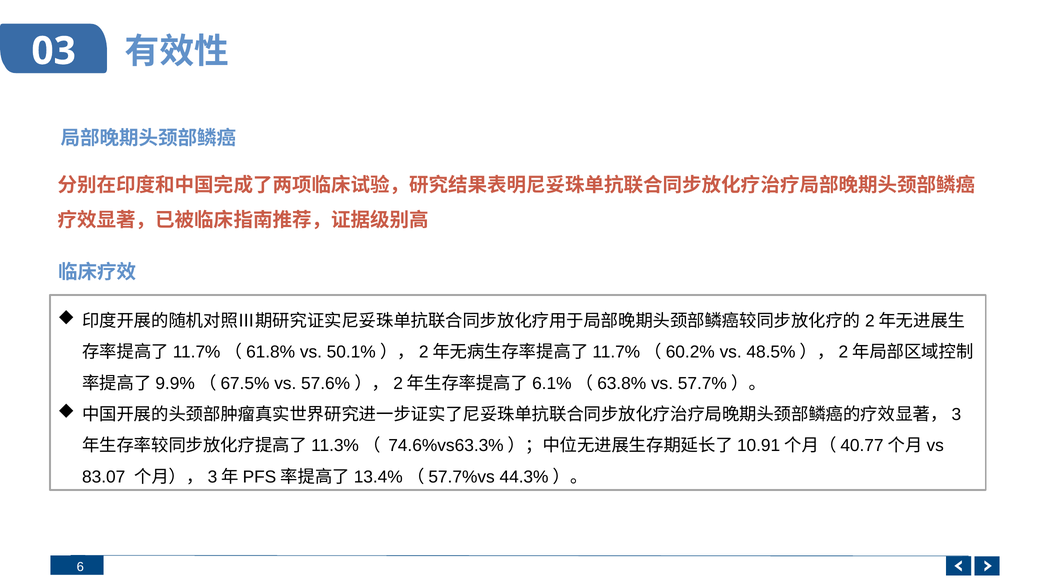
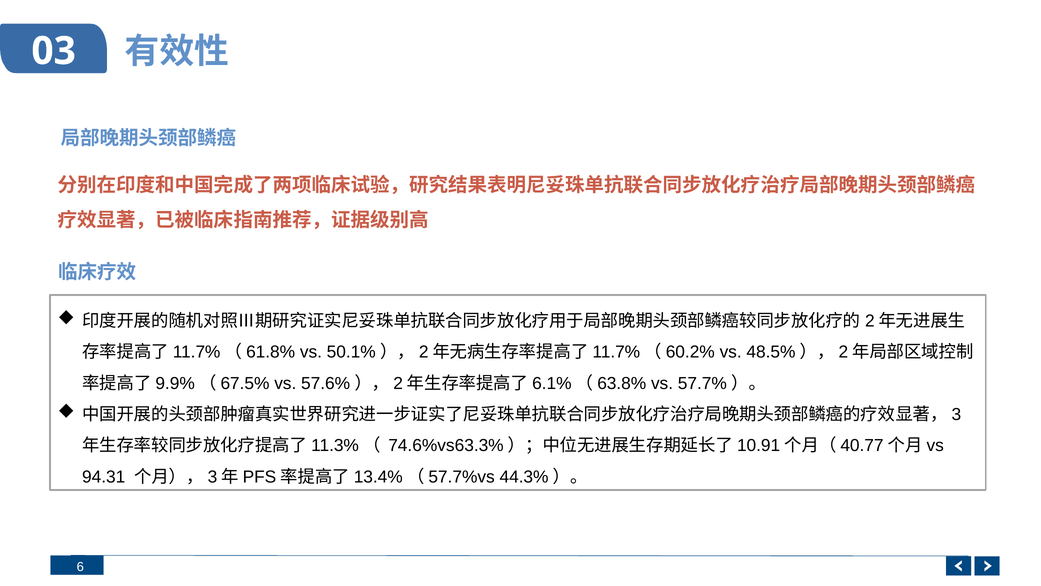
83.07: 83.07 -> 94.31 (104, 477)
